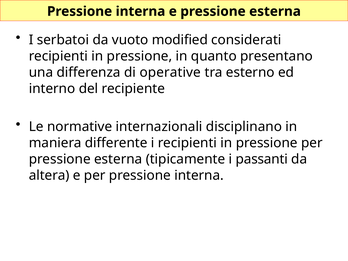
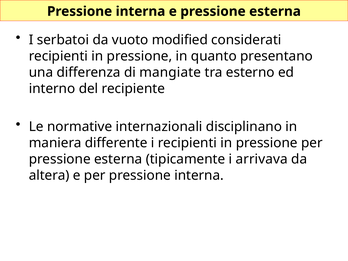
operative: operative -> mangiate (170, 72)
passanti: passanti -> arrivava (262, 159)
